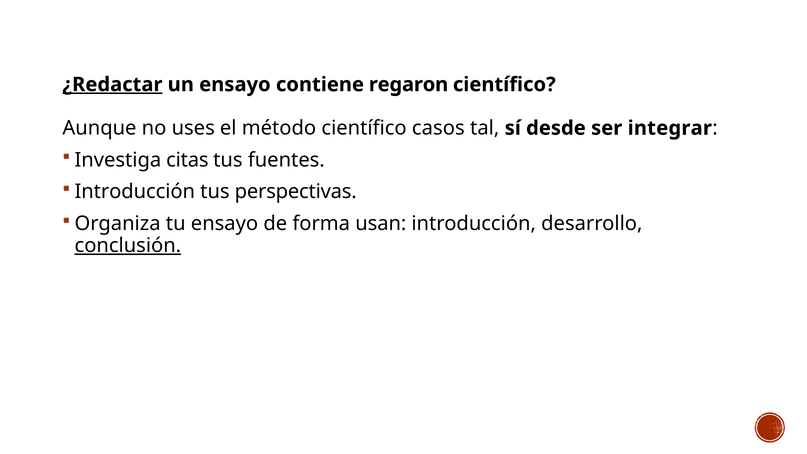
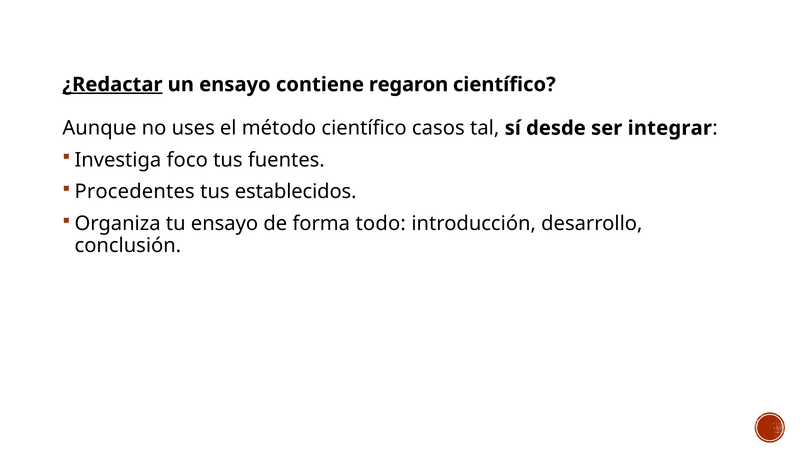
citas: citas -> foco (187, 160)
Introducción: Introducción -> Procedentes (135, 192)
perspectivas: perspectivas -> establecidos (296, 192)
usan: usan -> todo (381, 224)
conclusión underline: present -> none (128, 245)
